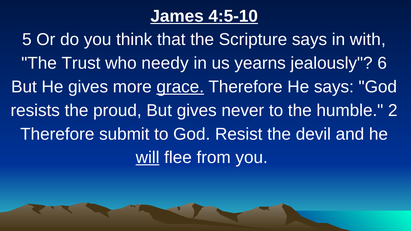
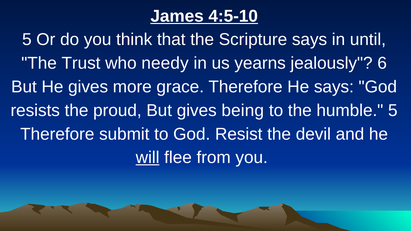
with: with -> until (368, 40)
grace underline: present -> none (180, 87)
never: never -> being (243, 111)
humble 2: 2 -> 5 (393, 111)
